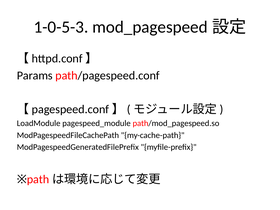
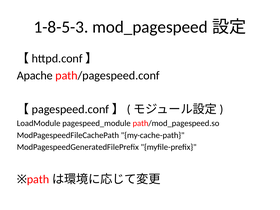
1-0-5-3: 1-0-5-3 -> 1-8-5-3 (61, 27)
Params: Params -> Apache (35, 75)
